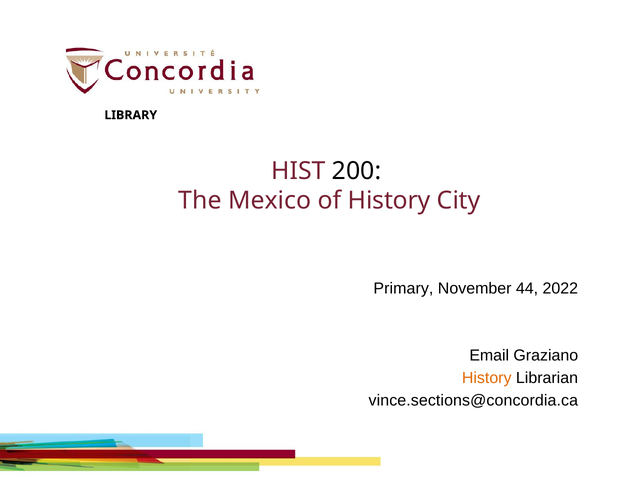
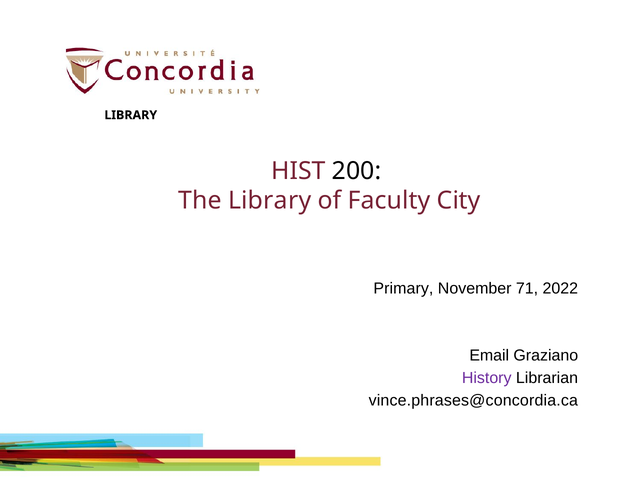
The Mexico: Mexico -> Library (270, 201)
of History: History -> Faculty (389, 201)
44: 44 -> 71 (527, 289)
History colour: orange -> purple (487, 378)
vince.sections@concordia.ca: vince.sections@concordia.ca -> vince.phrases@concordia.ca (473, 401)
